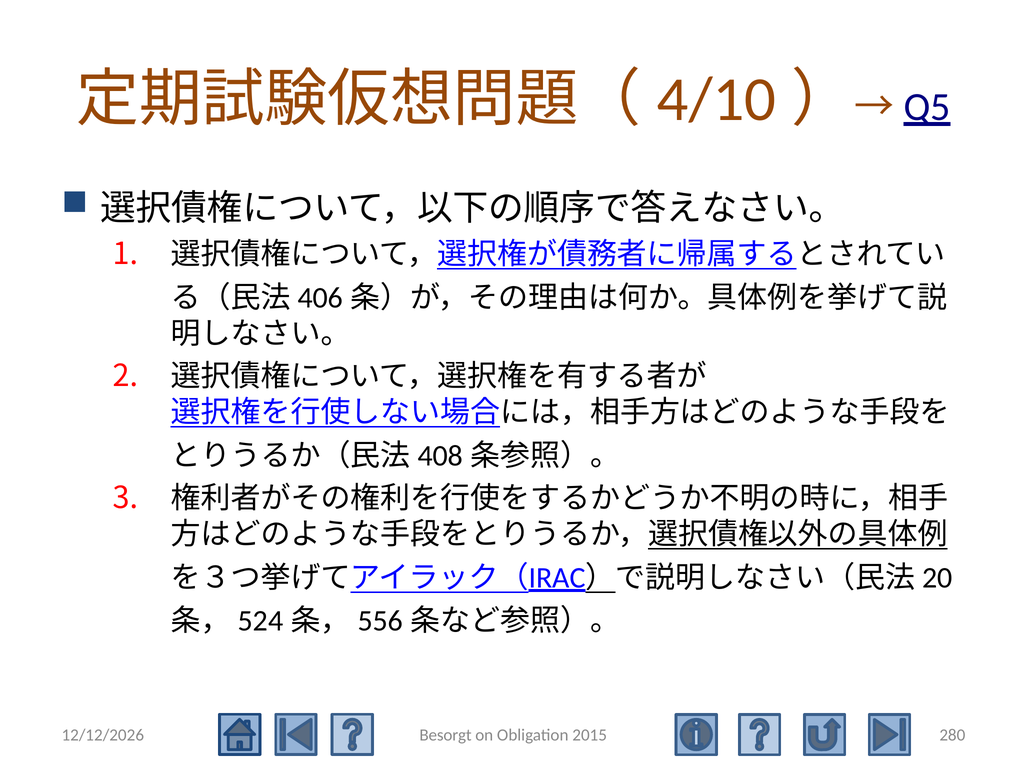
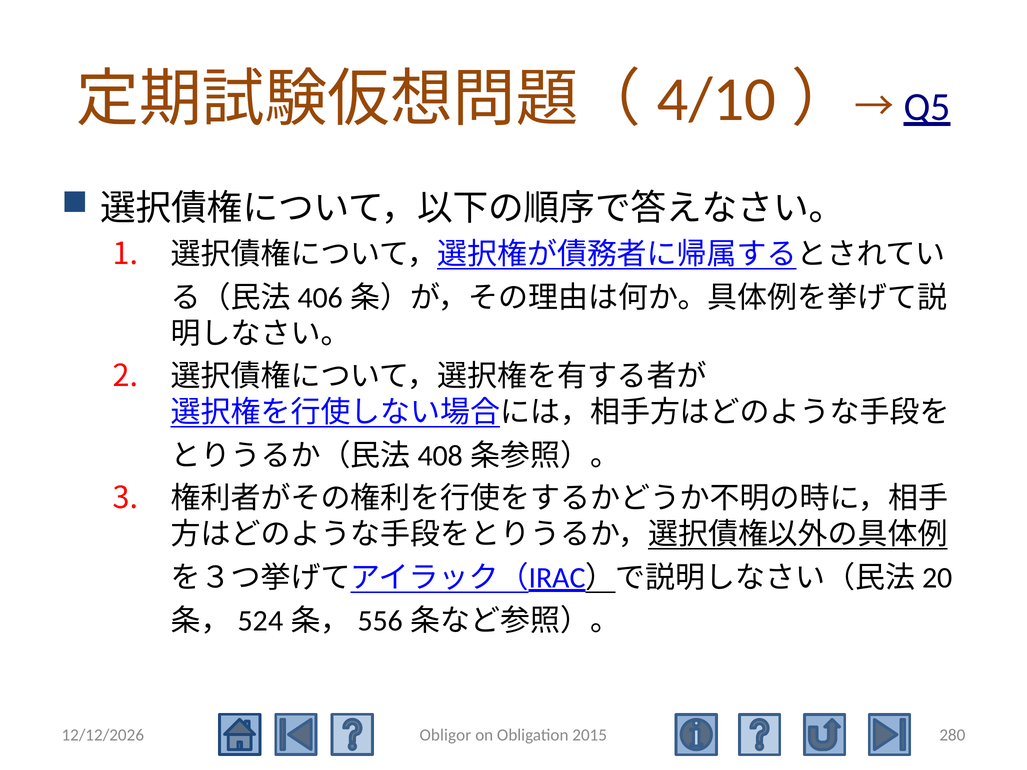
Besorgt: Besorgt -> Obligor (445, 735)
